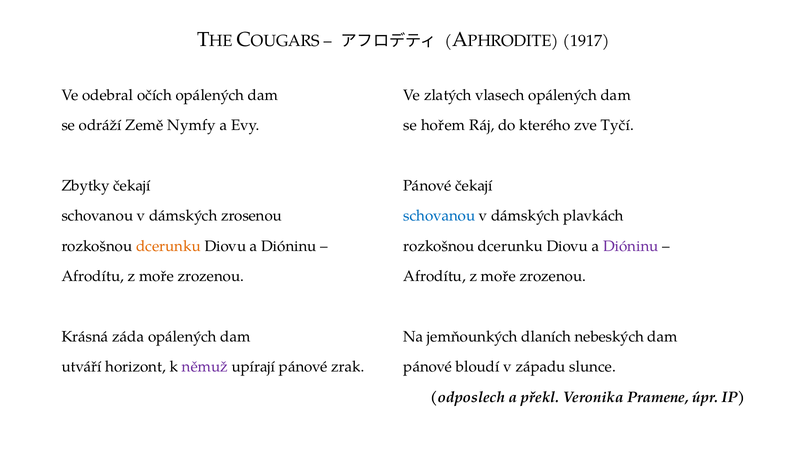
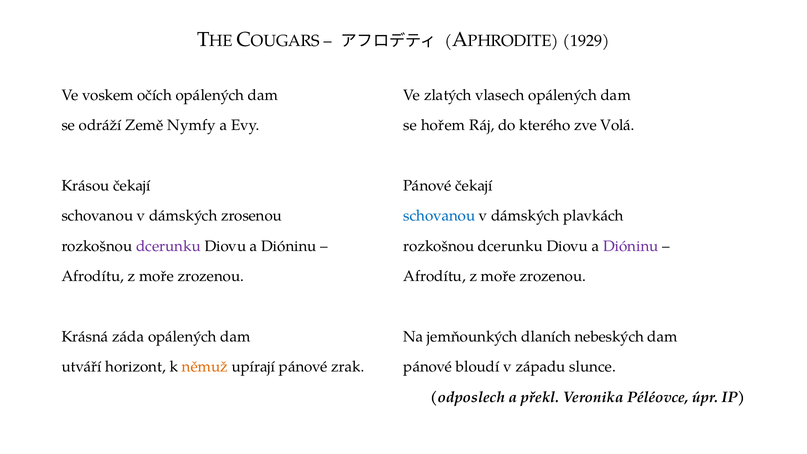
1917: 1917 -> 1929 (586, 41)
odebral: odebral -> voskem (108, 95)
Tyčí: Tyčí -> Volá (618, 125)
Zbytky: Zbytky -> Krásou (86, 186)
dcerunku colour: orange -> purple (168, 246)
němuž colour: purple -> orange (205, 367)
Pramene: Pramene -> Péléovce (658, 397)
